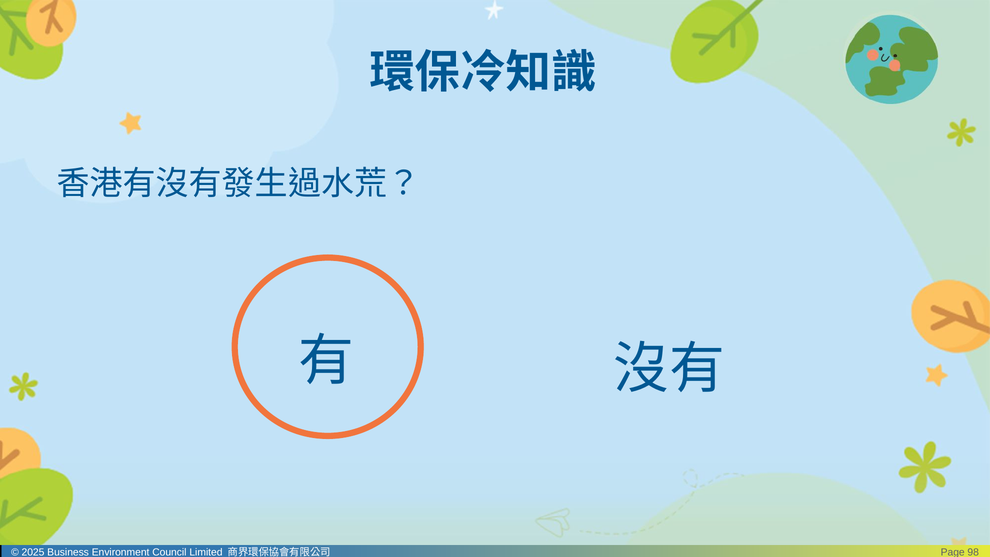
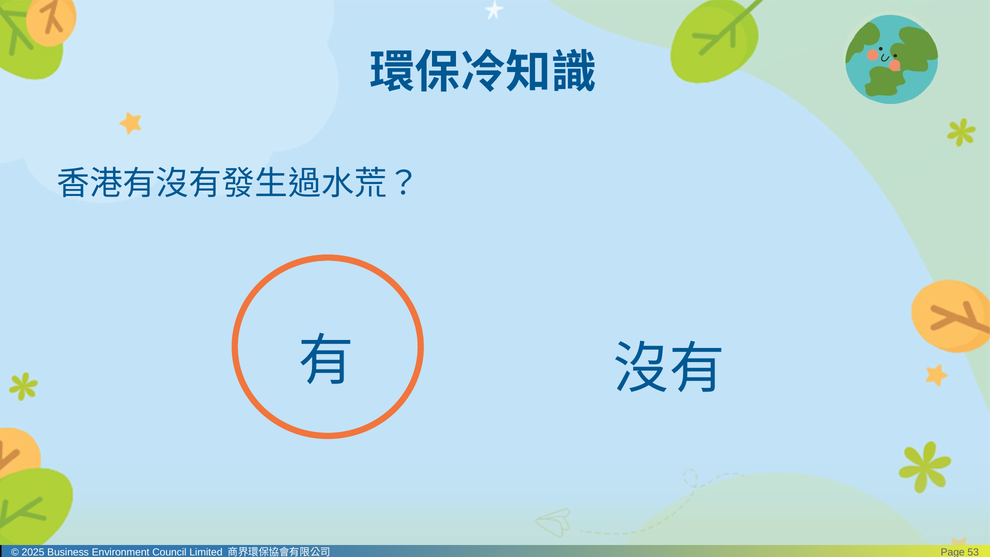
98: 98 -> 53 (973, 552)
